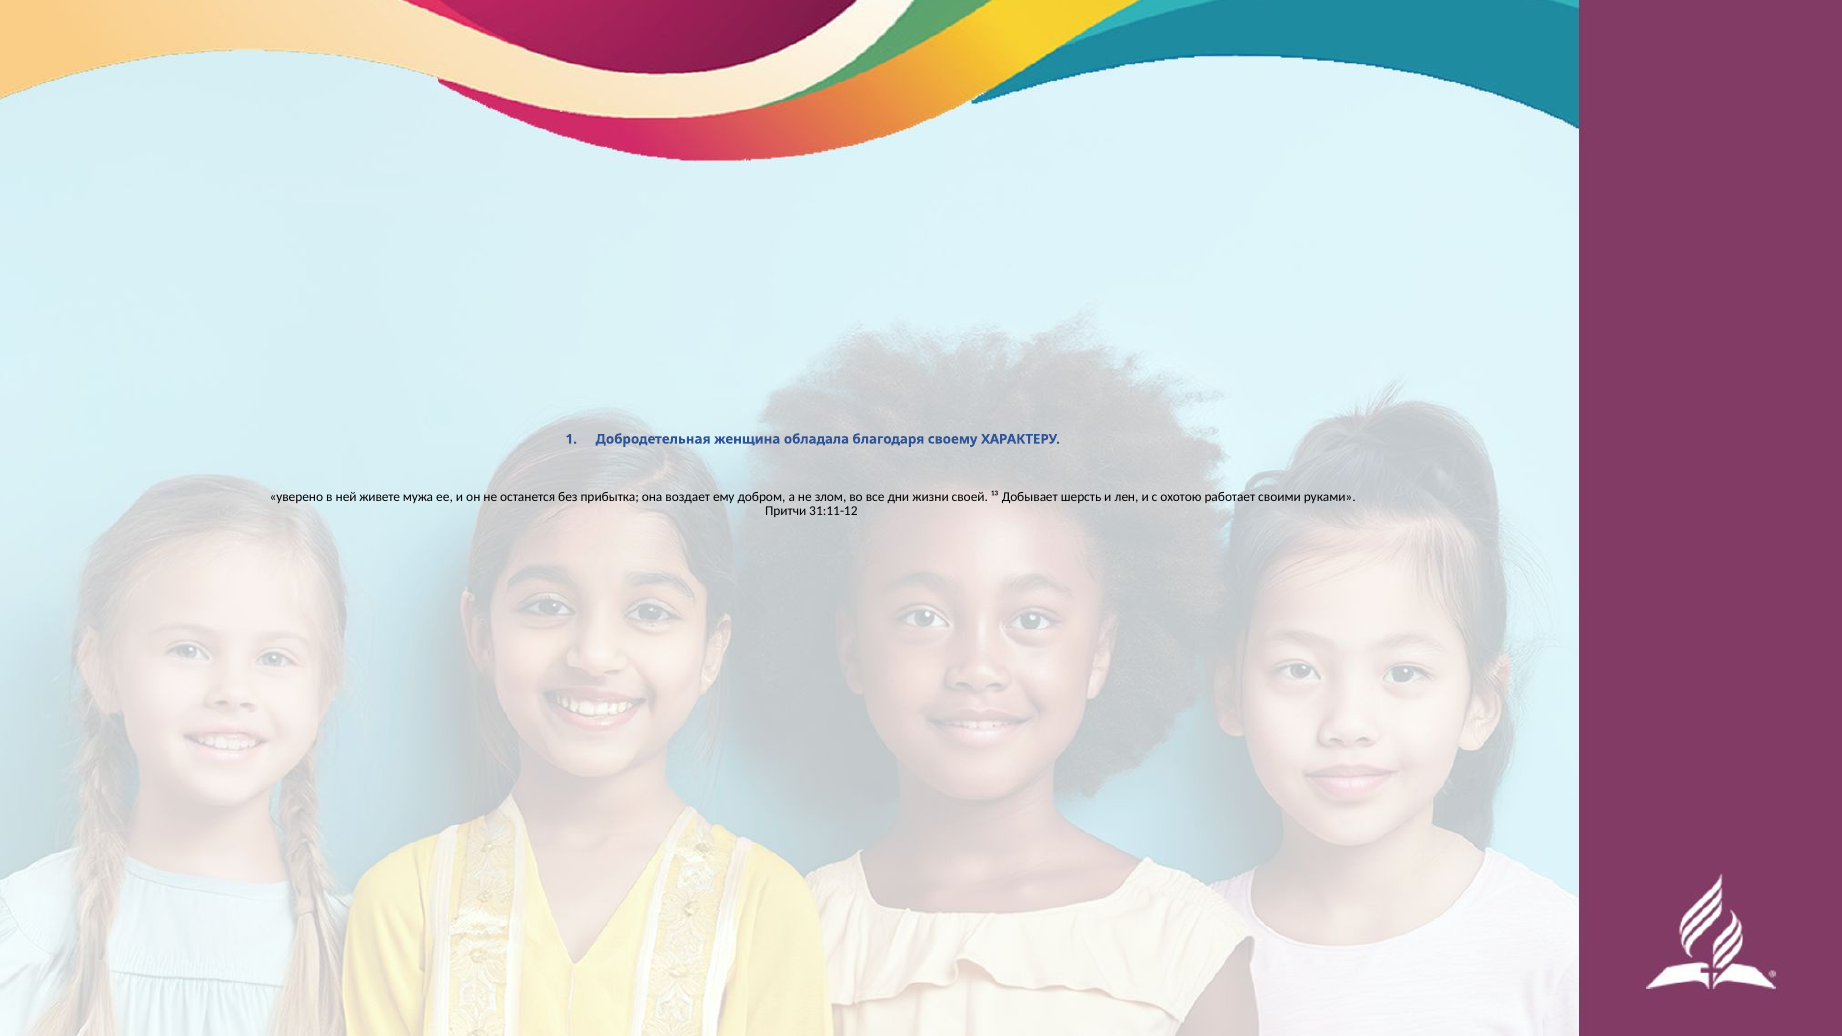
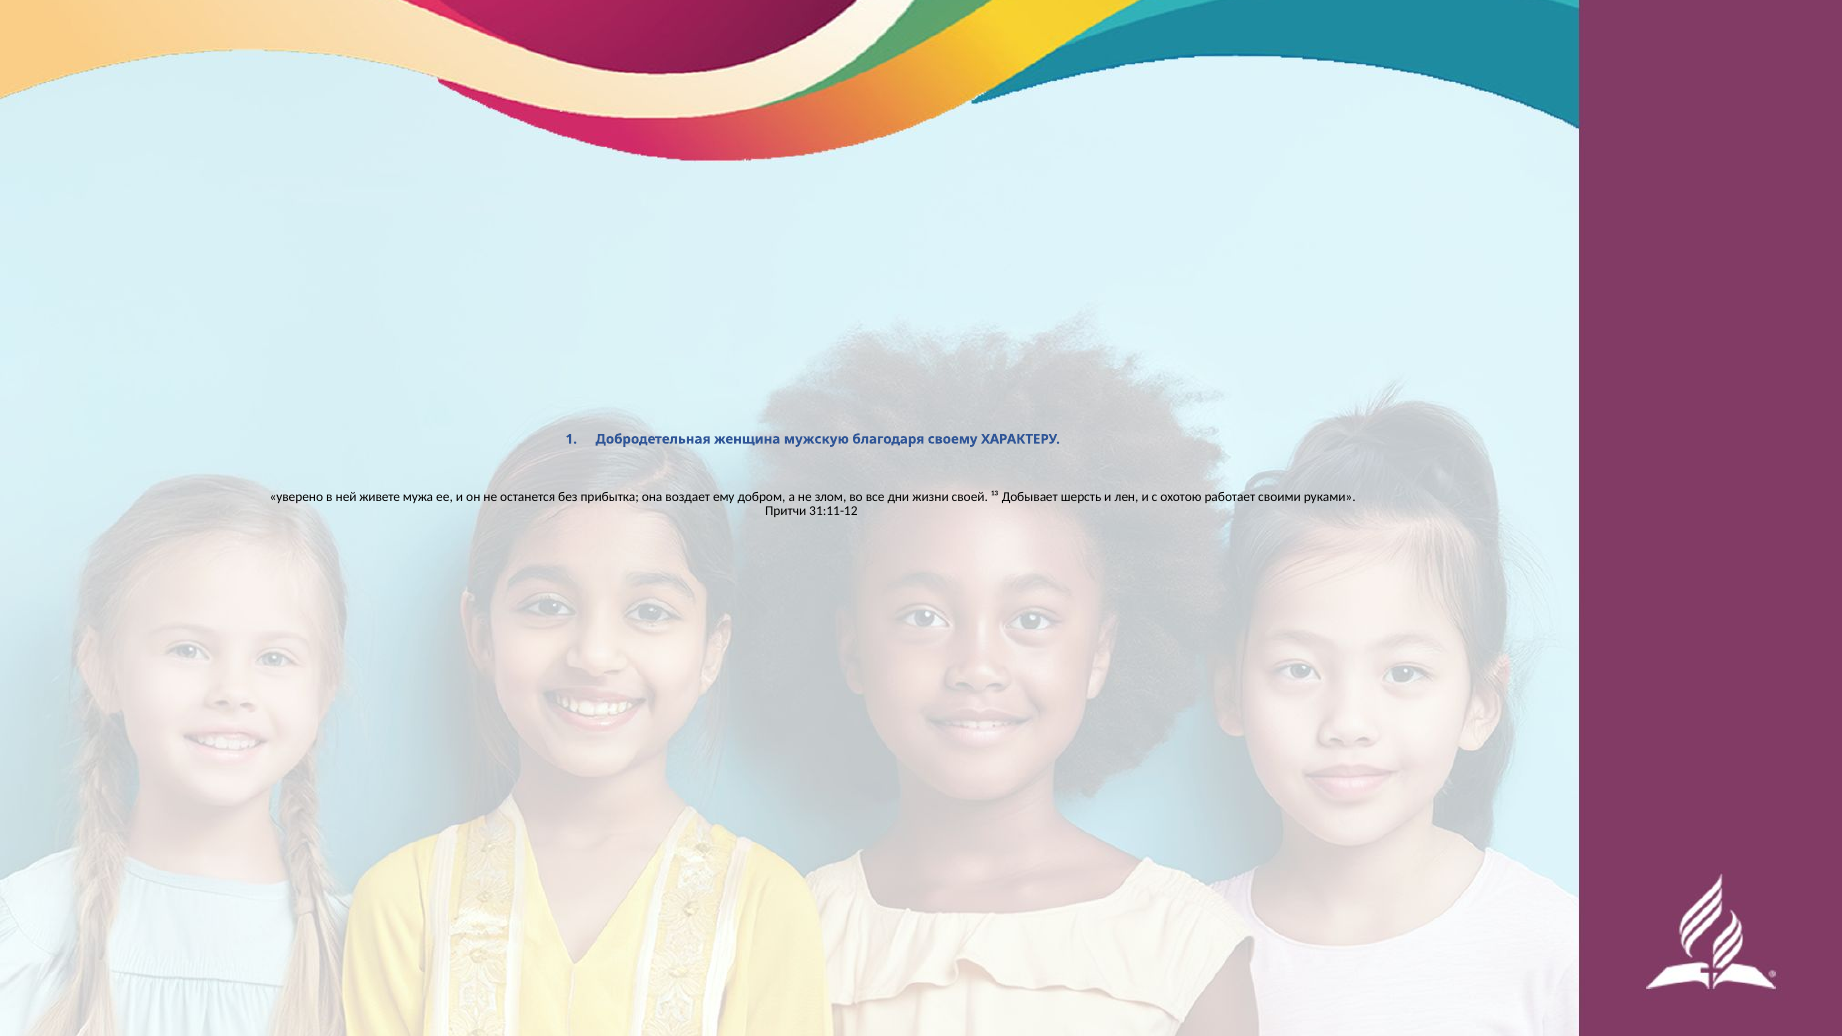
обладала: обладала -> мужскую (816, 439)
